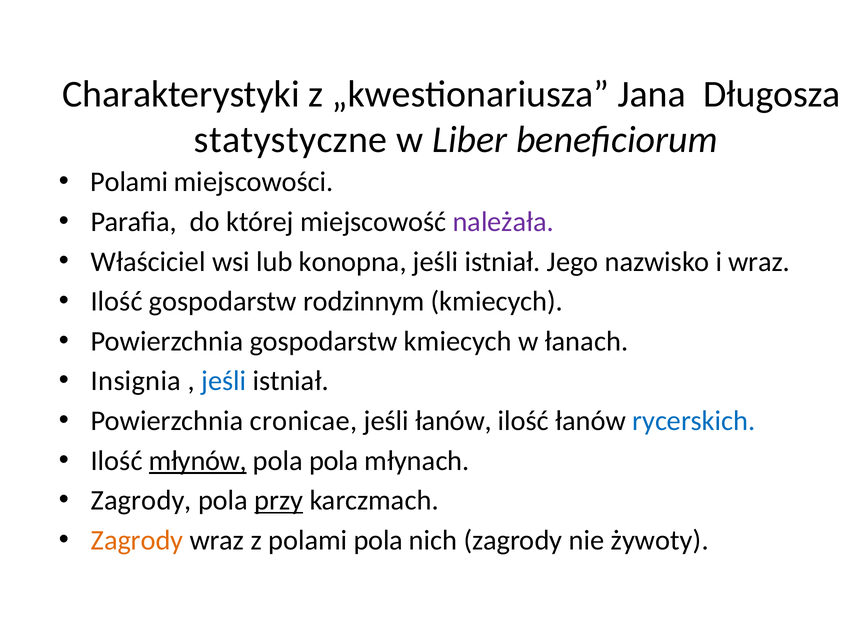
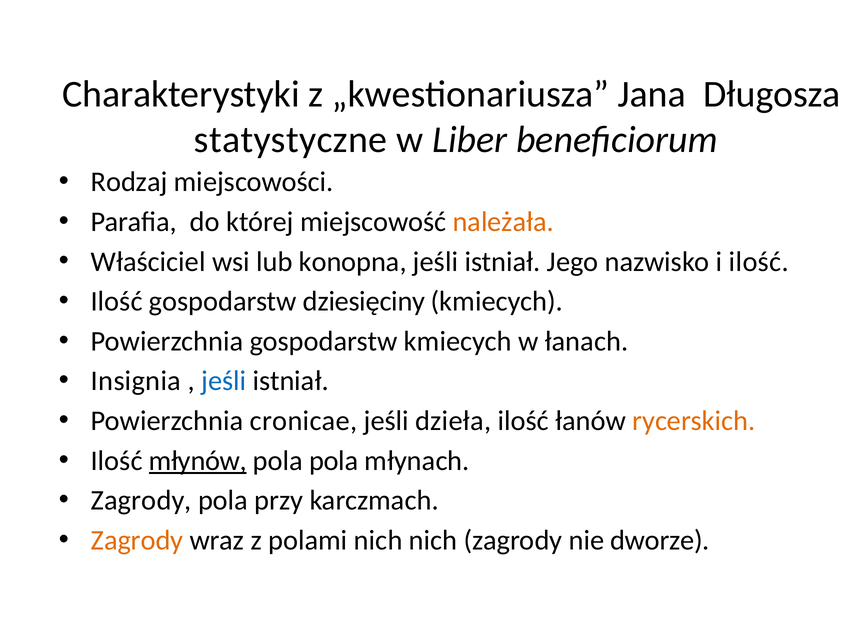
Polami: Polami -> Rodzaj (129, 182)
należała colour: purple -> orange (503, 222)
i wraz: wraz -> ilość (759, 262)
rodzinnym: rodzinnym -> dziesięciny (364, 301)
jeśli łanów: łanów -> dzieła (453, 421)
rycerskich colour: blue -> orange (694, 421)
przy underline: present -> none (279, 500)
polami pola: pola -> nich (378, 540)
żywoty: żywoty -> dworze (660, 540)
